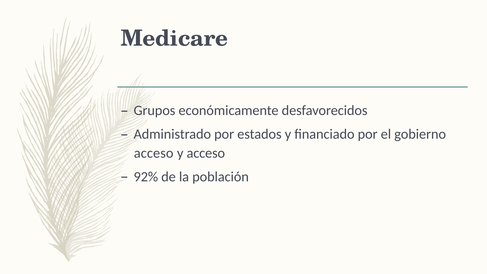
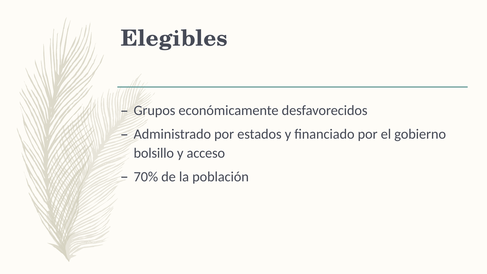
Medicare: Medicare -> Elegibles (174, 38)
acceso: acceso -> bolsillo (154, 153)
92%: 92% -> 70% (146, 177)
